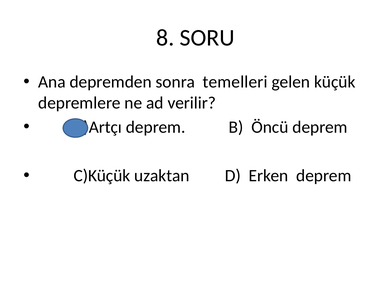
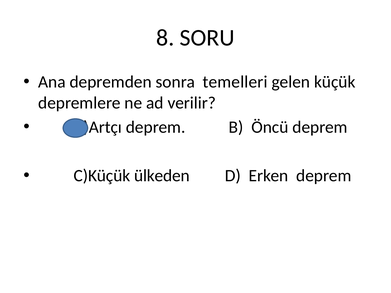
uzaktan: uzaktan -> ülkeden (162, 176)
